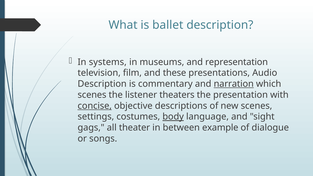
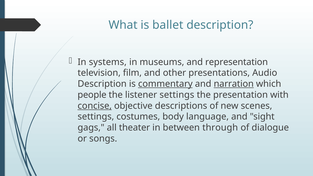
these: these -> other (175, 73)
commentary underline: none -> present (165, 84)
scenes: scenes -> people (92, 95)
listener theaters: theaters -> settings (177, 95)
body underline: present -> none (173, 117)
example: example -> through (220, 128)
